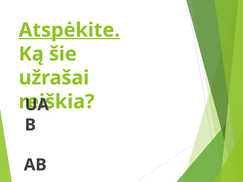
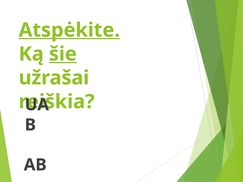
šie underline: none -> present (63, 54)
